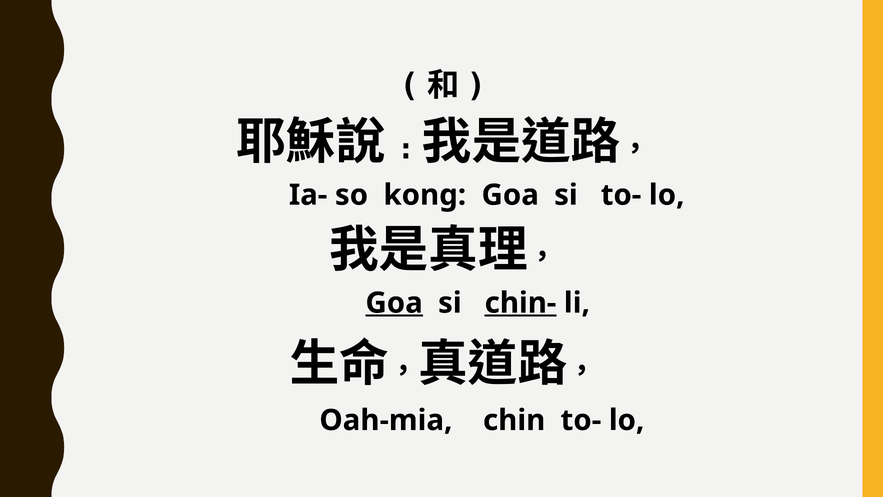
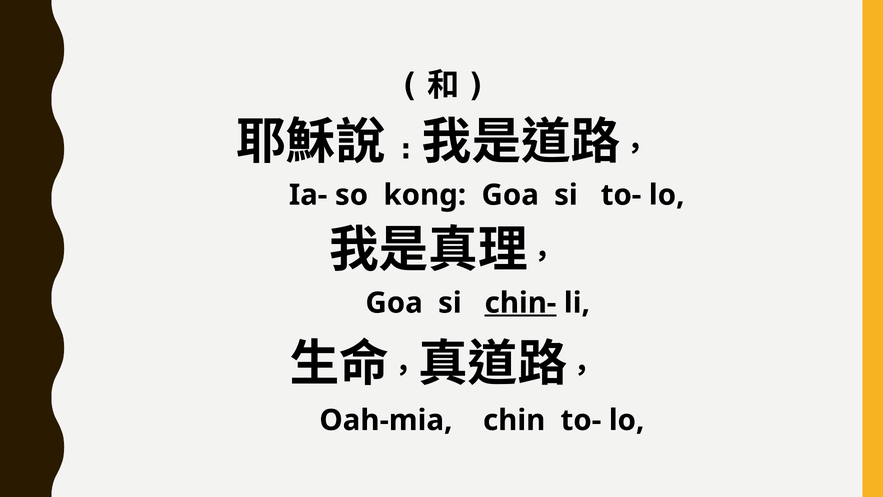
Goa underline: present -> none (394, 303)
